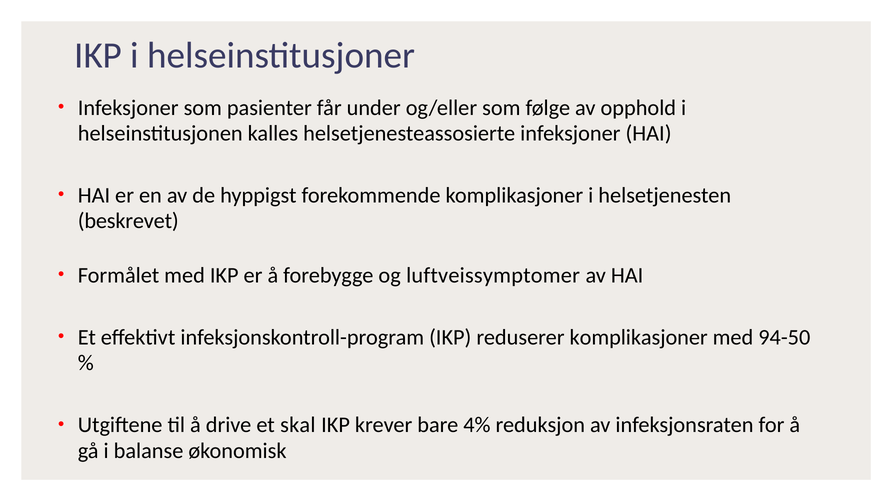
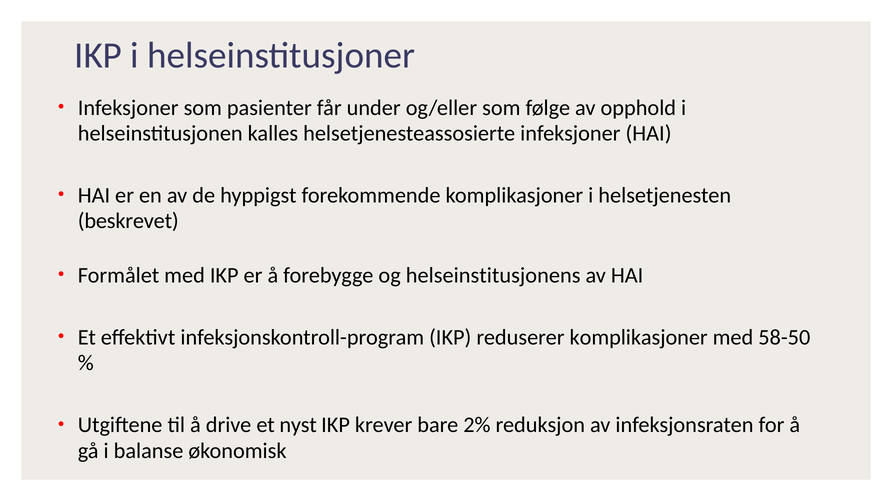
luftveissymptomer: luftveissymptomer -> helseinstitusjonens (493, 276)
94-50: 94-50 -> 58-50 (784, 338)
skal: skal -> nyst (298, 426)
4%: 4% -> 2% (477, 426)
